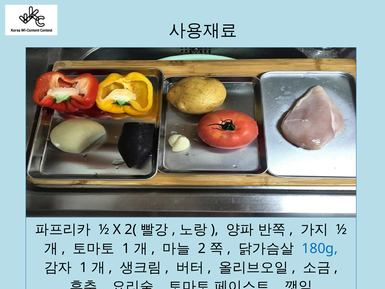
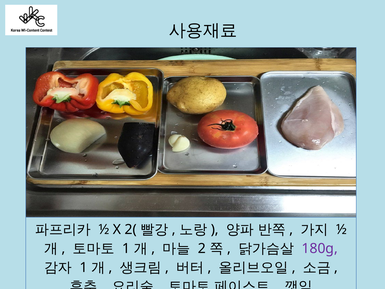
180g colour: blue -> purple (320, 248)
